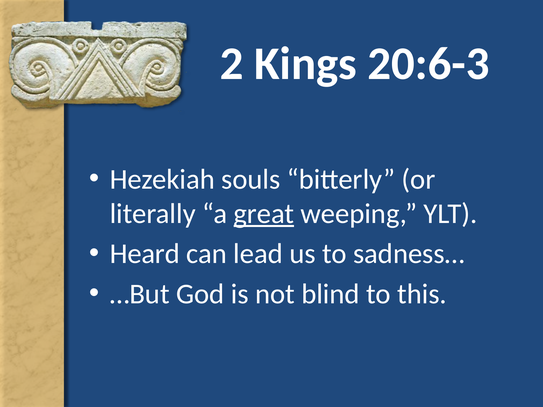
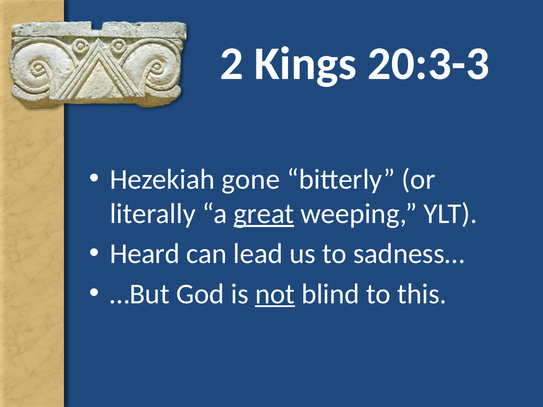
20:6-3: 20:6-3 -> 20:3-3 (428, 64)
souls: souls -> gone (251, 179)
not underline: none -> present (275, 294)
